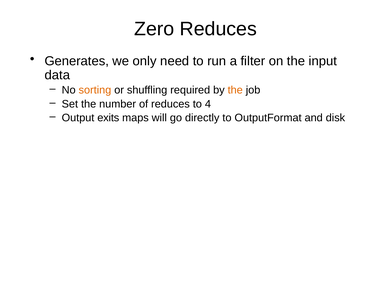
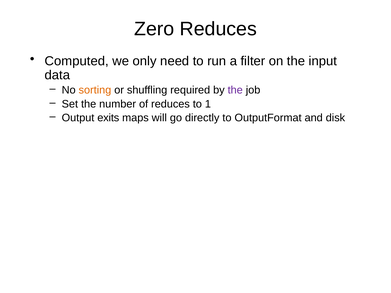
Generates: Generates -> Computed (77, 61)
the colour: orange -> purple (235, 90)
4: 4 -> 1 (208, 104)
